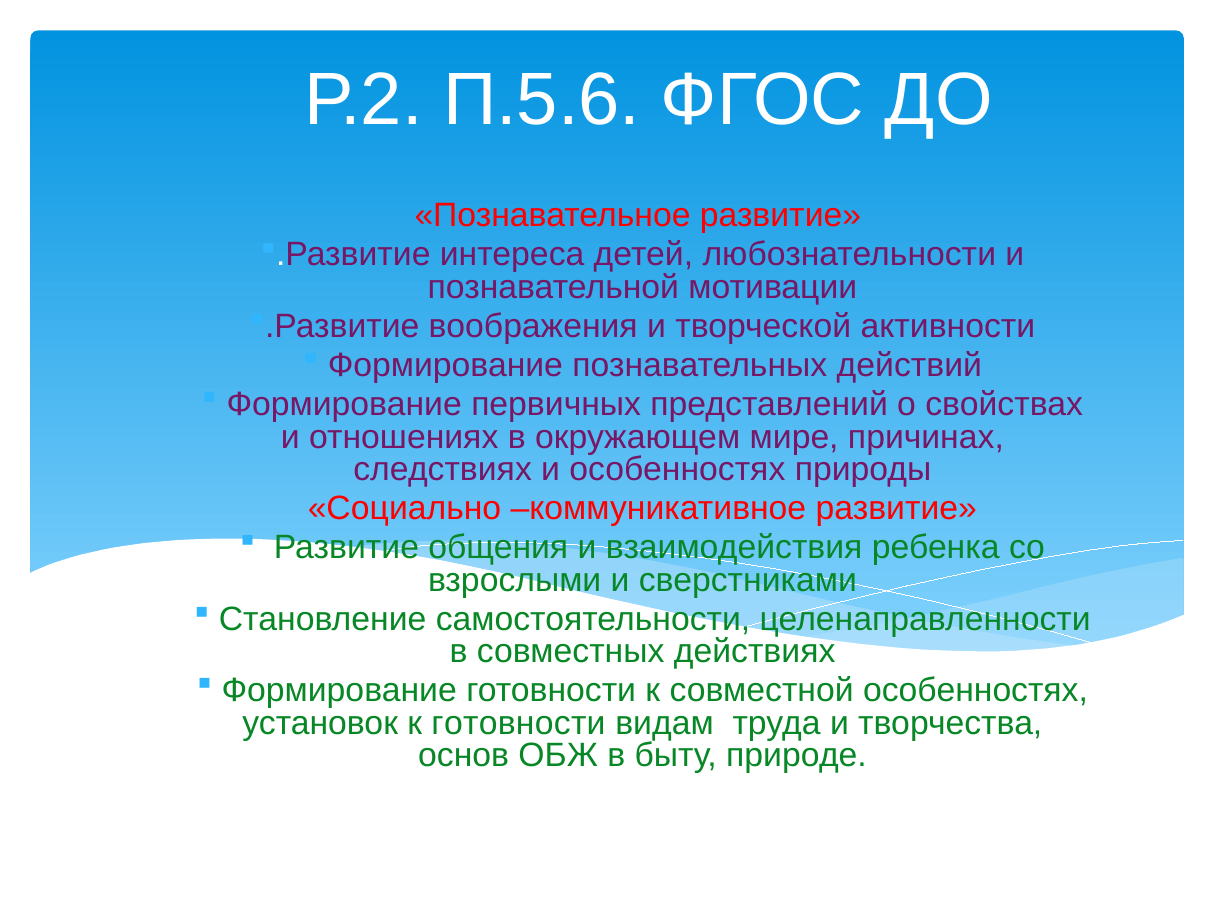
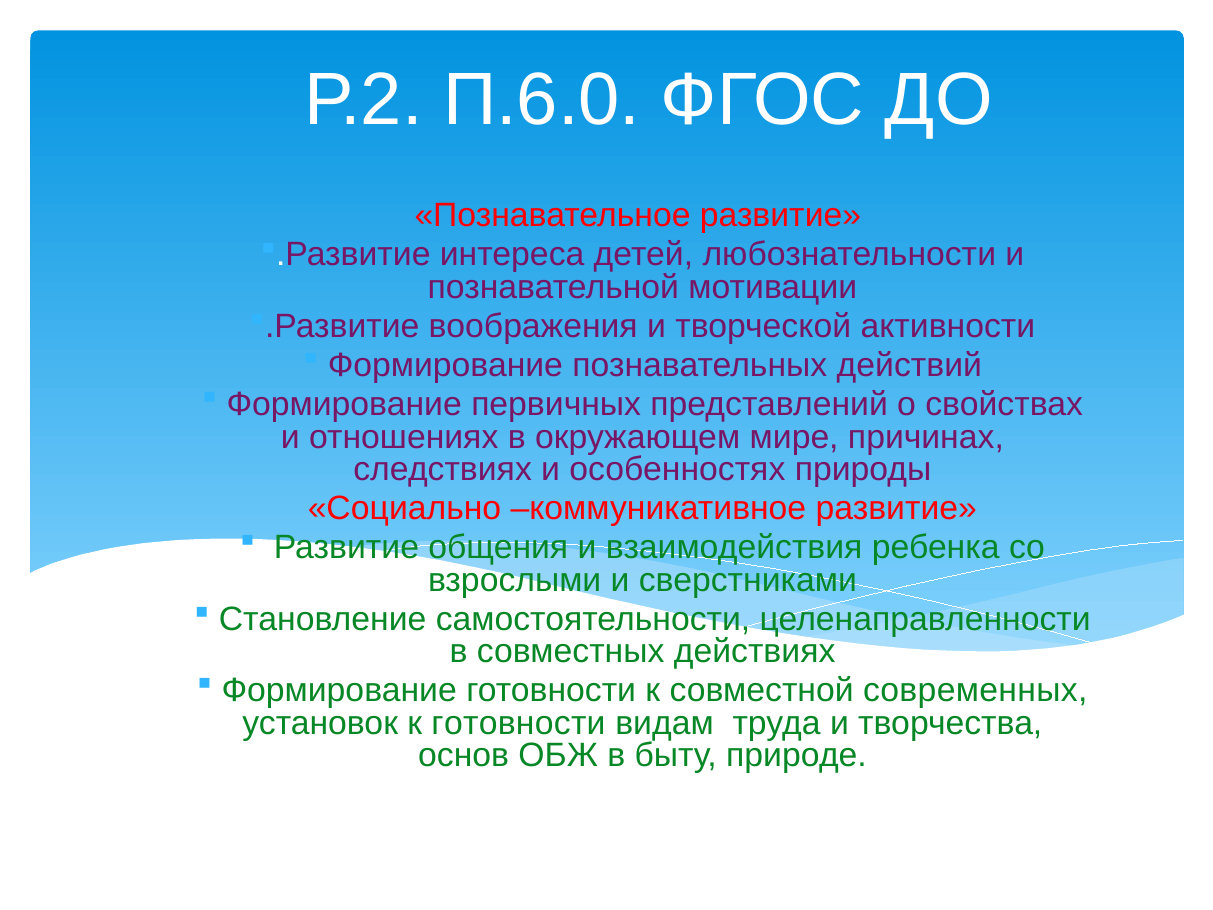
П.5.6: П.5.6 -> П.6.0 (542, 100)
совместной особенностях: особенностях -> современных (975, 690)
